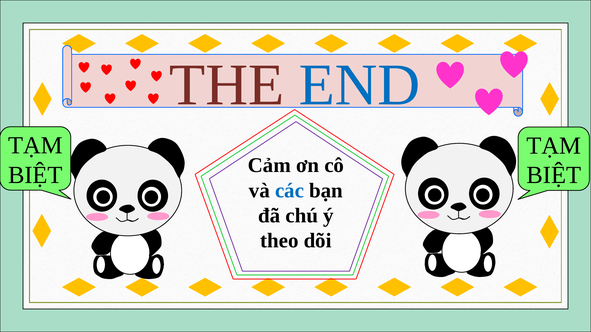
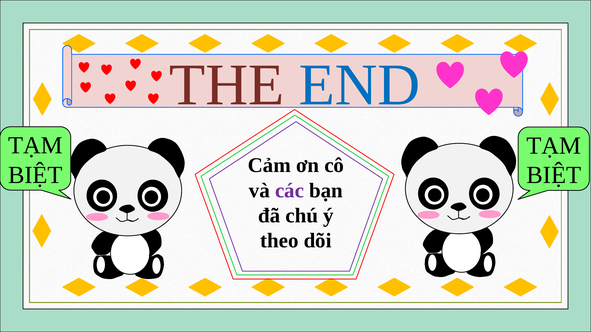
các colour: blue -> purple (290, 191)
